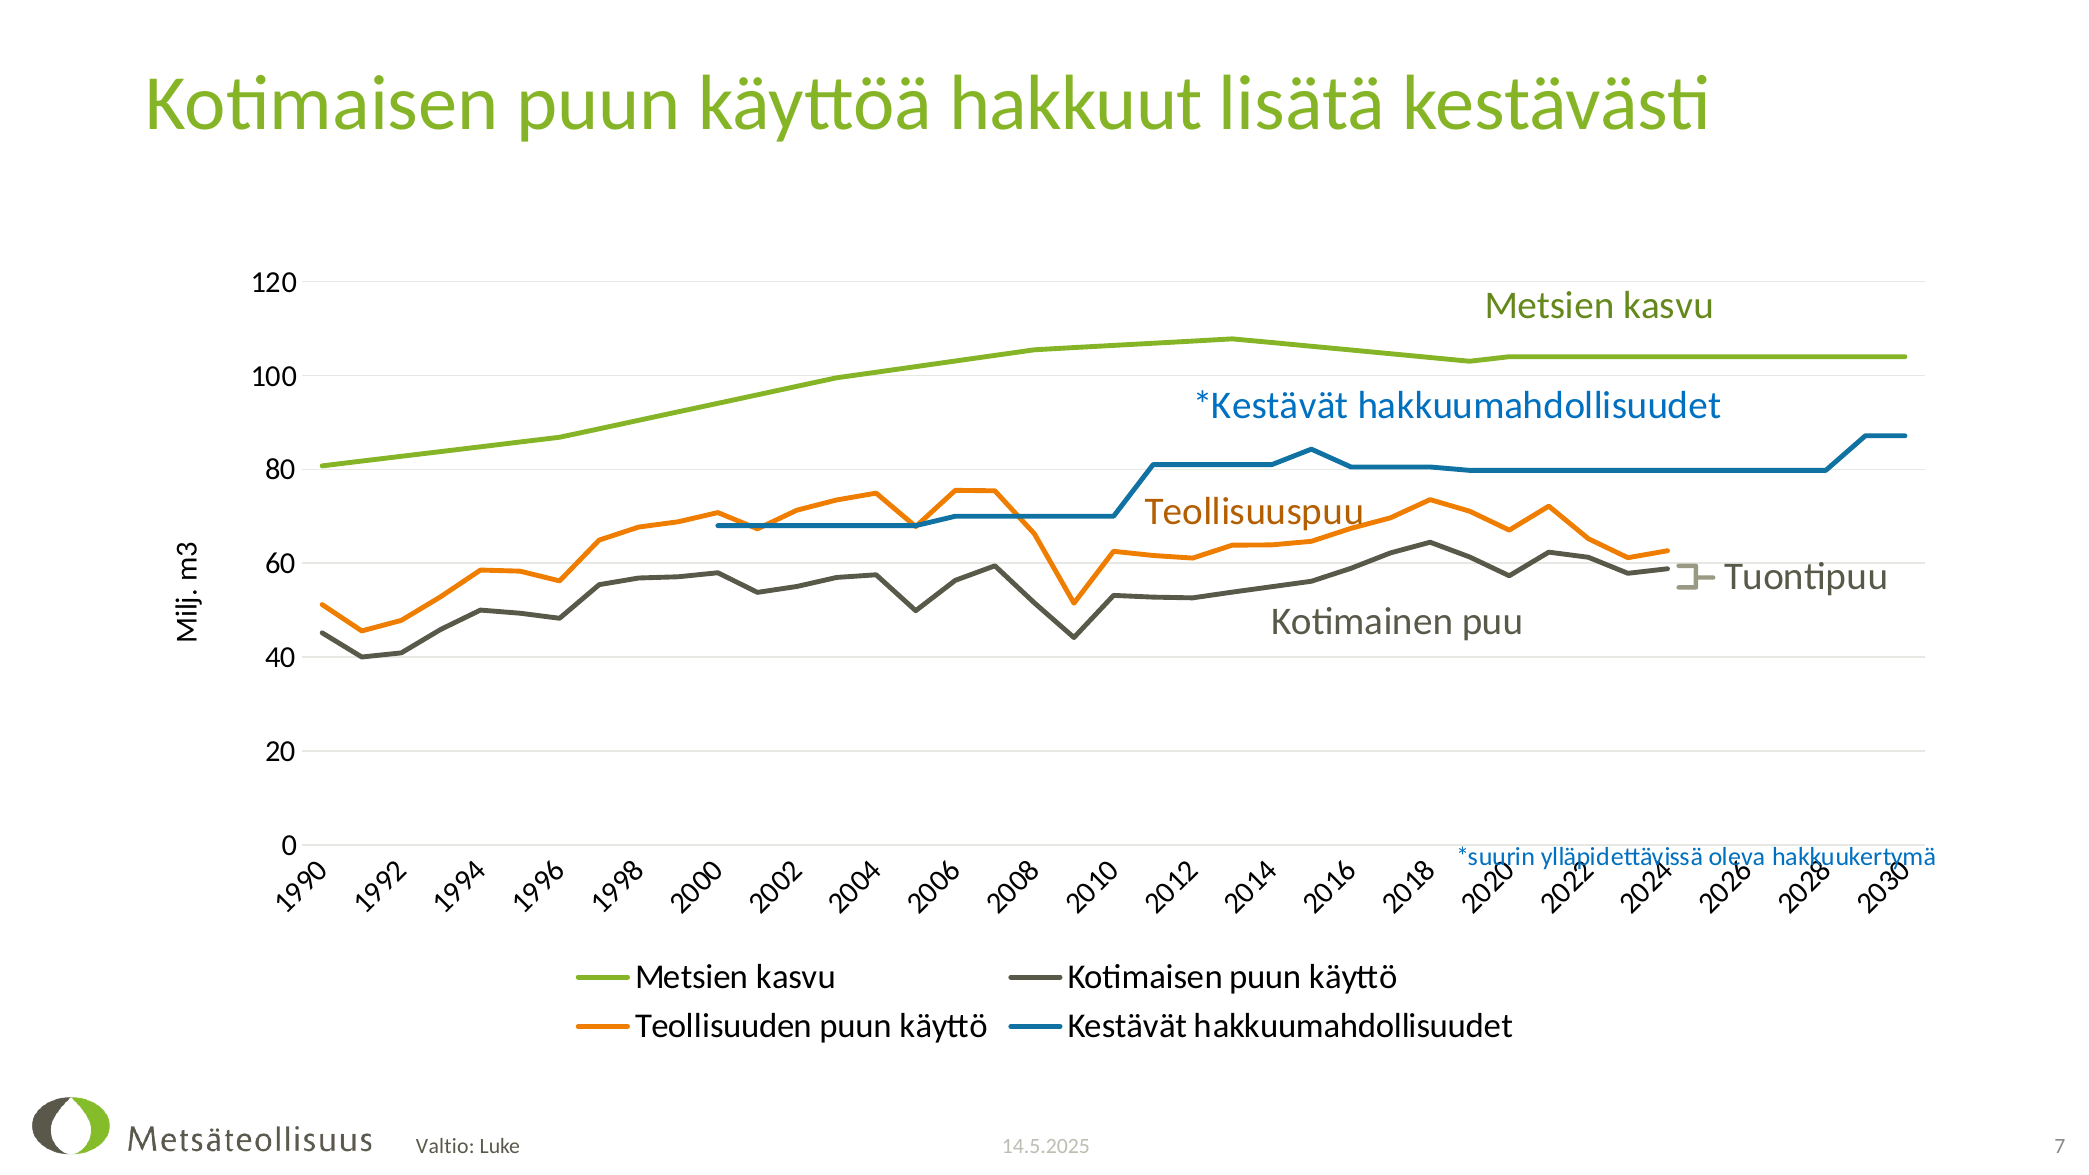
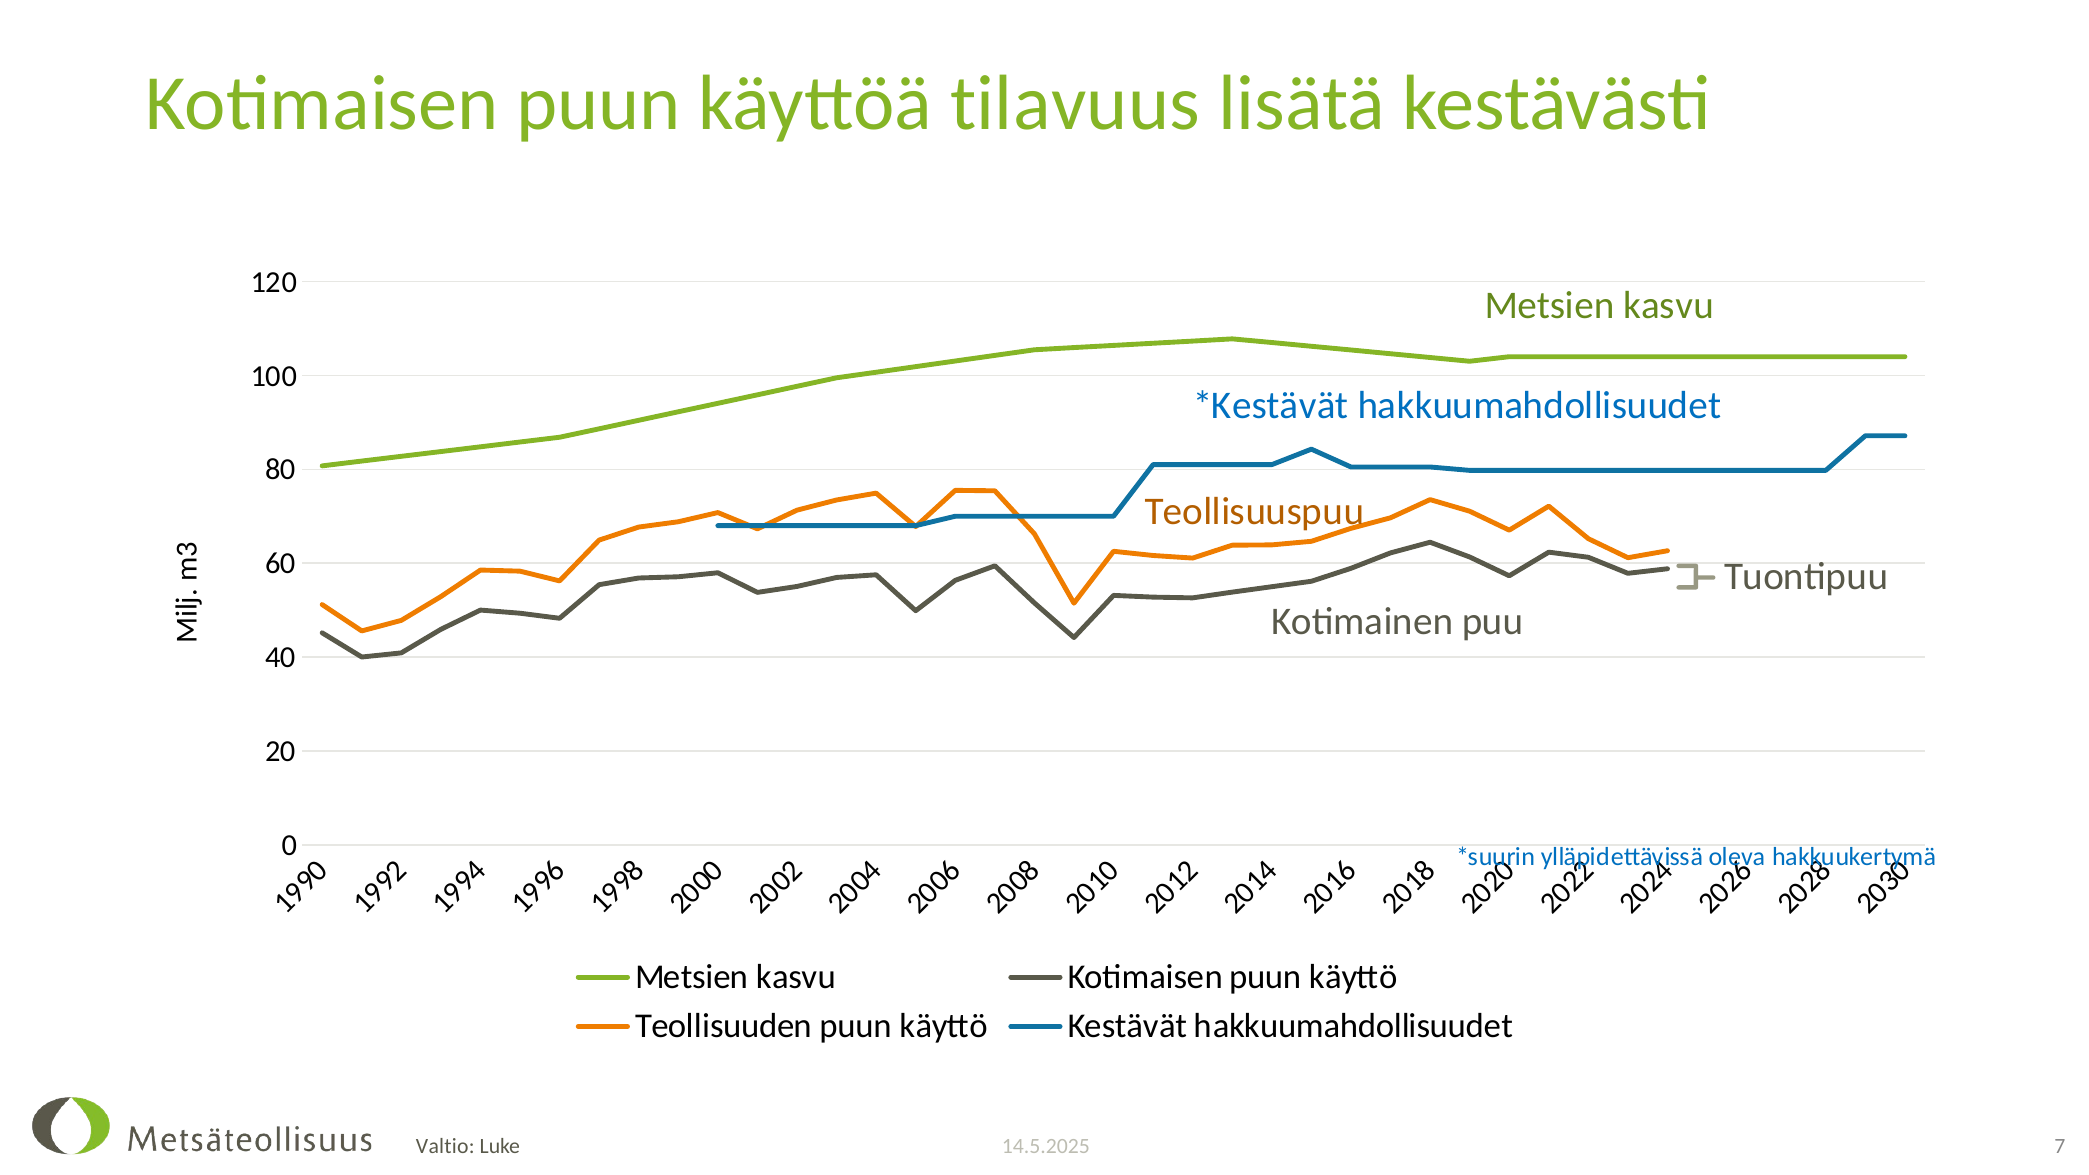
hakkuut: hakkuut -> tilavuus (1075, 104)
